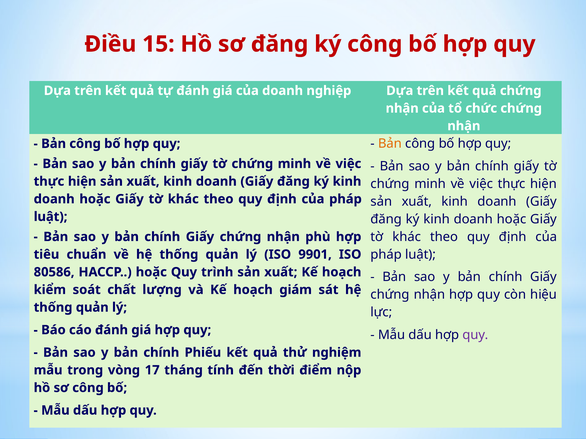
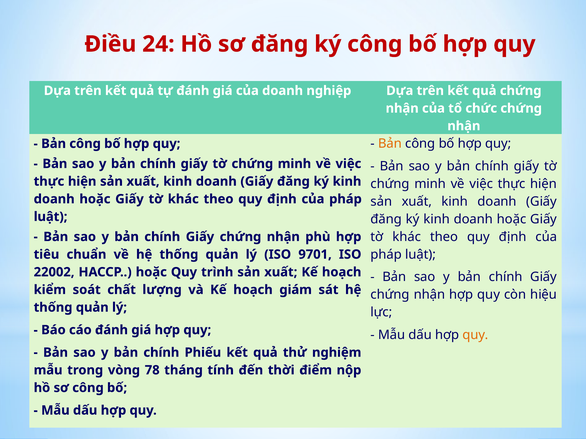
15: 15 -> 24 (158, 44)
9901: 9901 -> 9701 (315, 255)
80586: 80586 -> 22002 (54, 272)
quy colour: purple -> orange (475, 335)
17: 17 -> 78 (152, 371)
